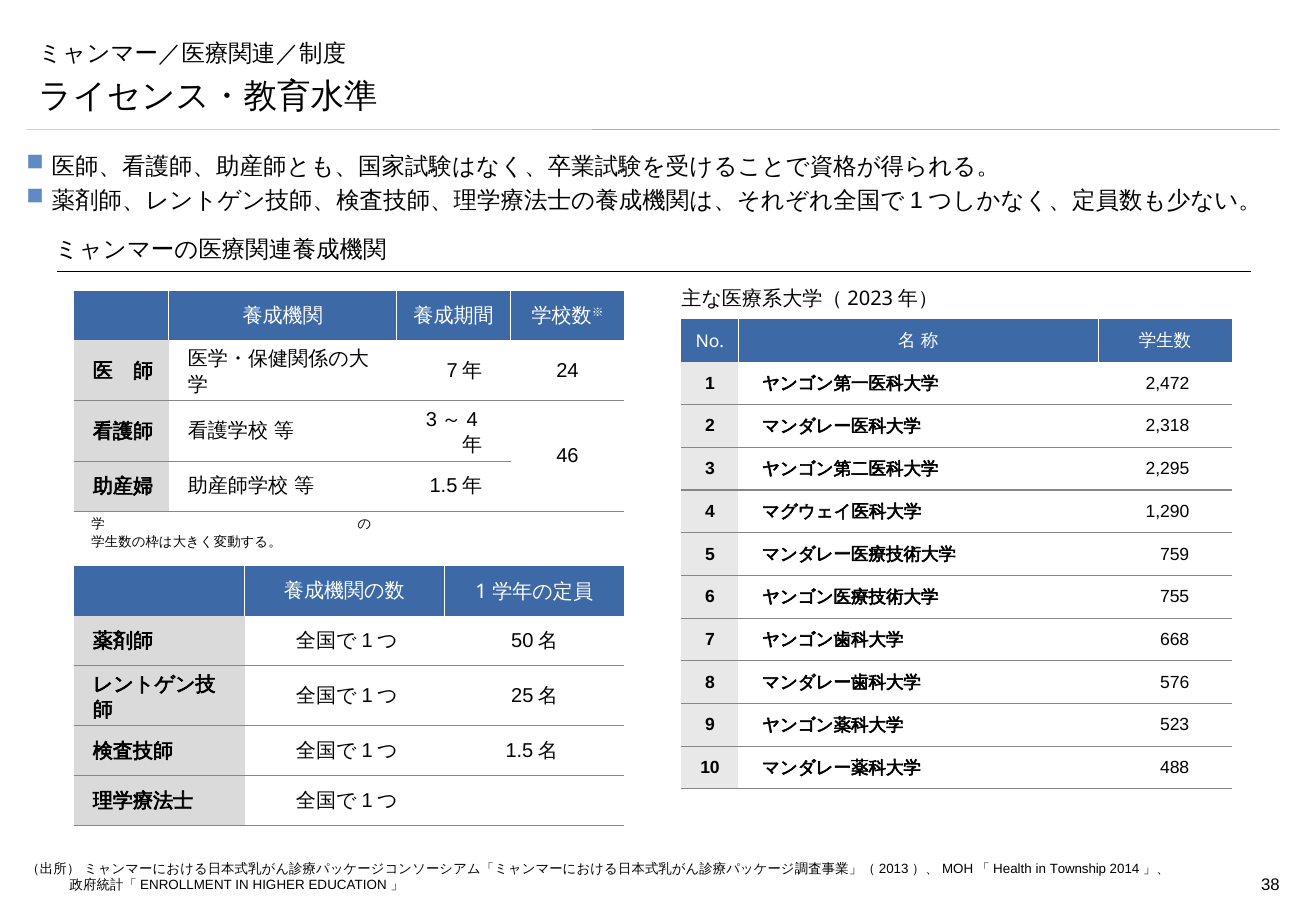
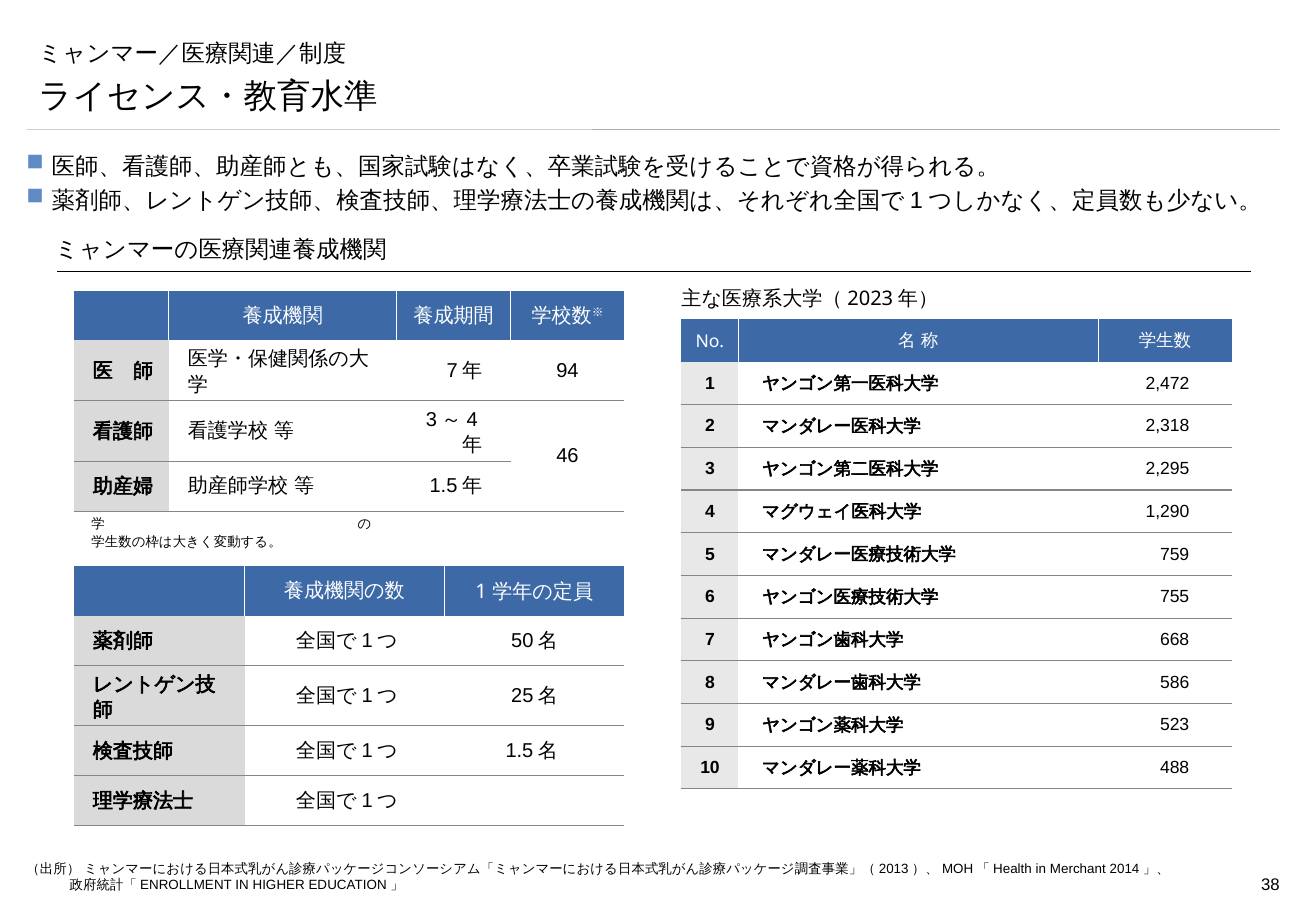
24: 24 -> 94 (567, 371)
576: 576 -> 586 (1175, 683)
Township: Township -> Merchant (1078, 869)
